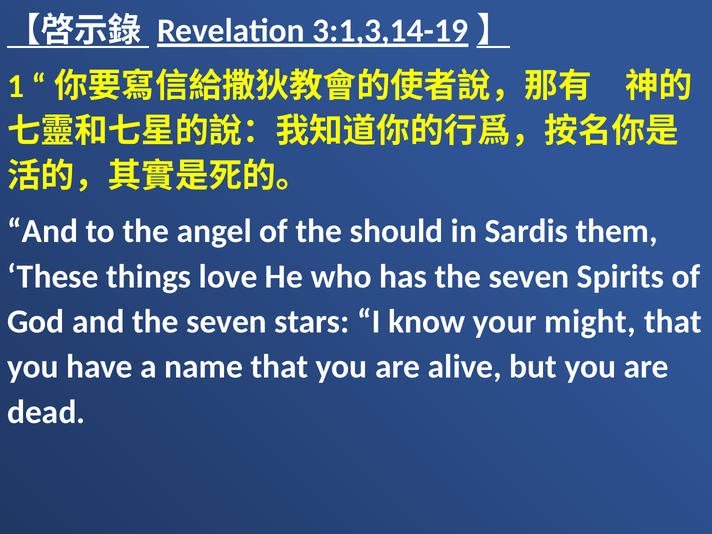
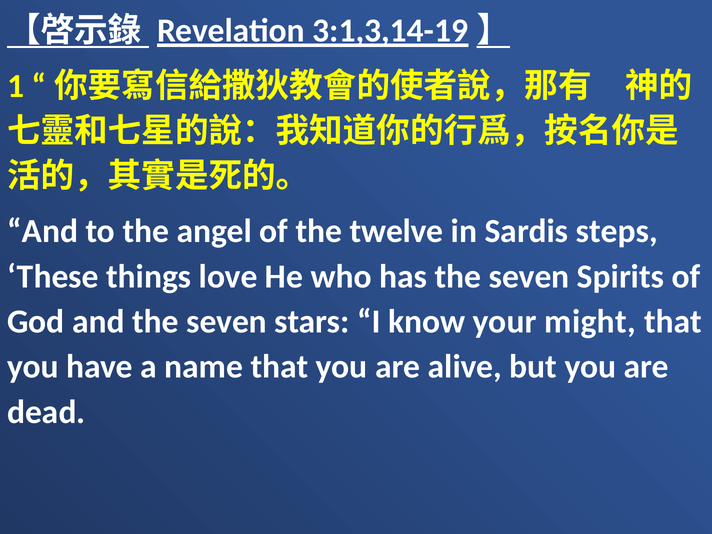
should: should -> twelve (397, 231)
them: them -> steps (617, 231)
